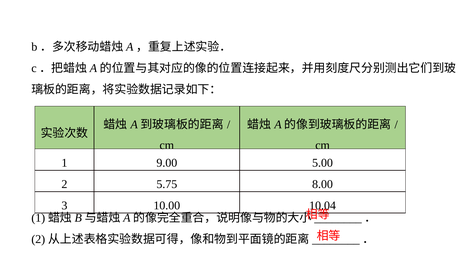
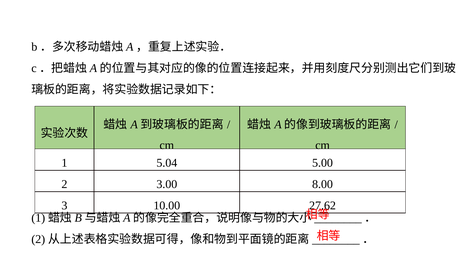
9.00: 9.00 -> 5.04 (167, 163)
5.75: 5.75 -> 3.00 (167, 184)
10.04: 10.04 -> 27.62 (323, 206)
